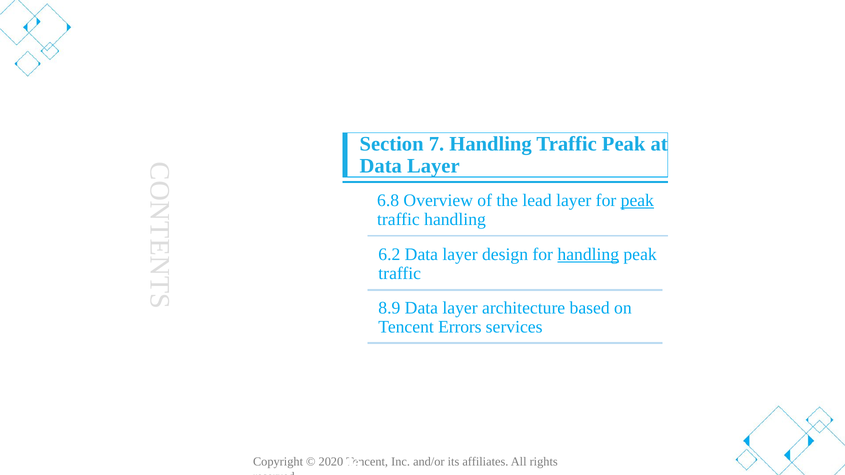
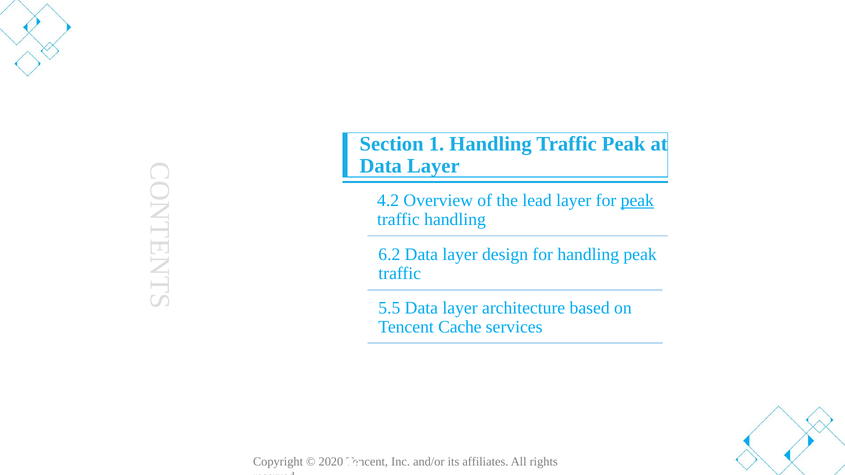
Section 7: 7 -> 1 (437, 144)
6.8: 6.8 -> 4.2 (388, 201)
handling underline: present -> none (588, 255)
8.9: 8.9 -> 5.5 (389, 308)
Errors: Errors -> Cache (460, 327)
